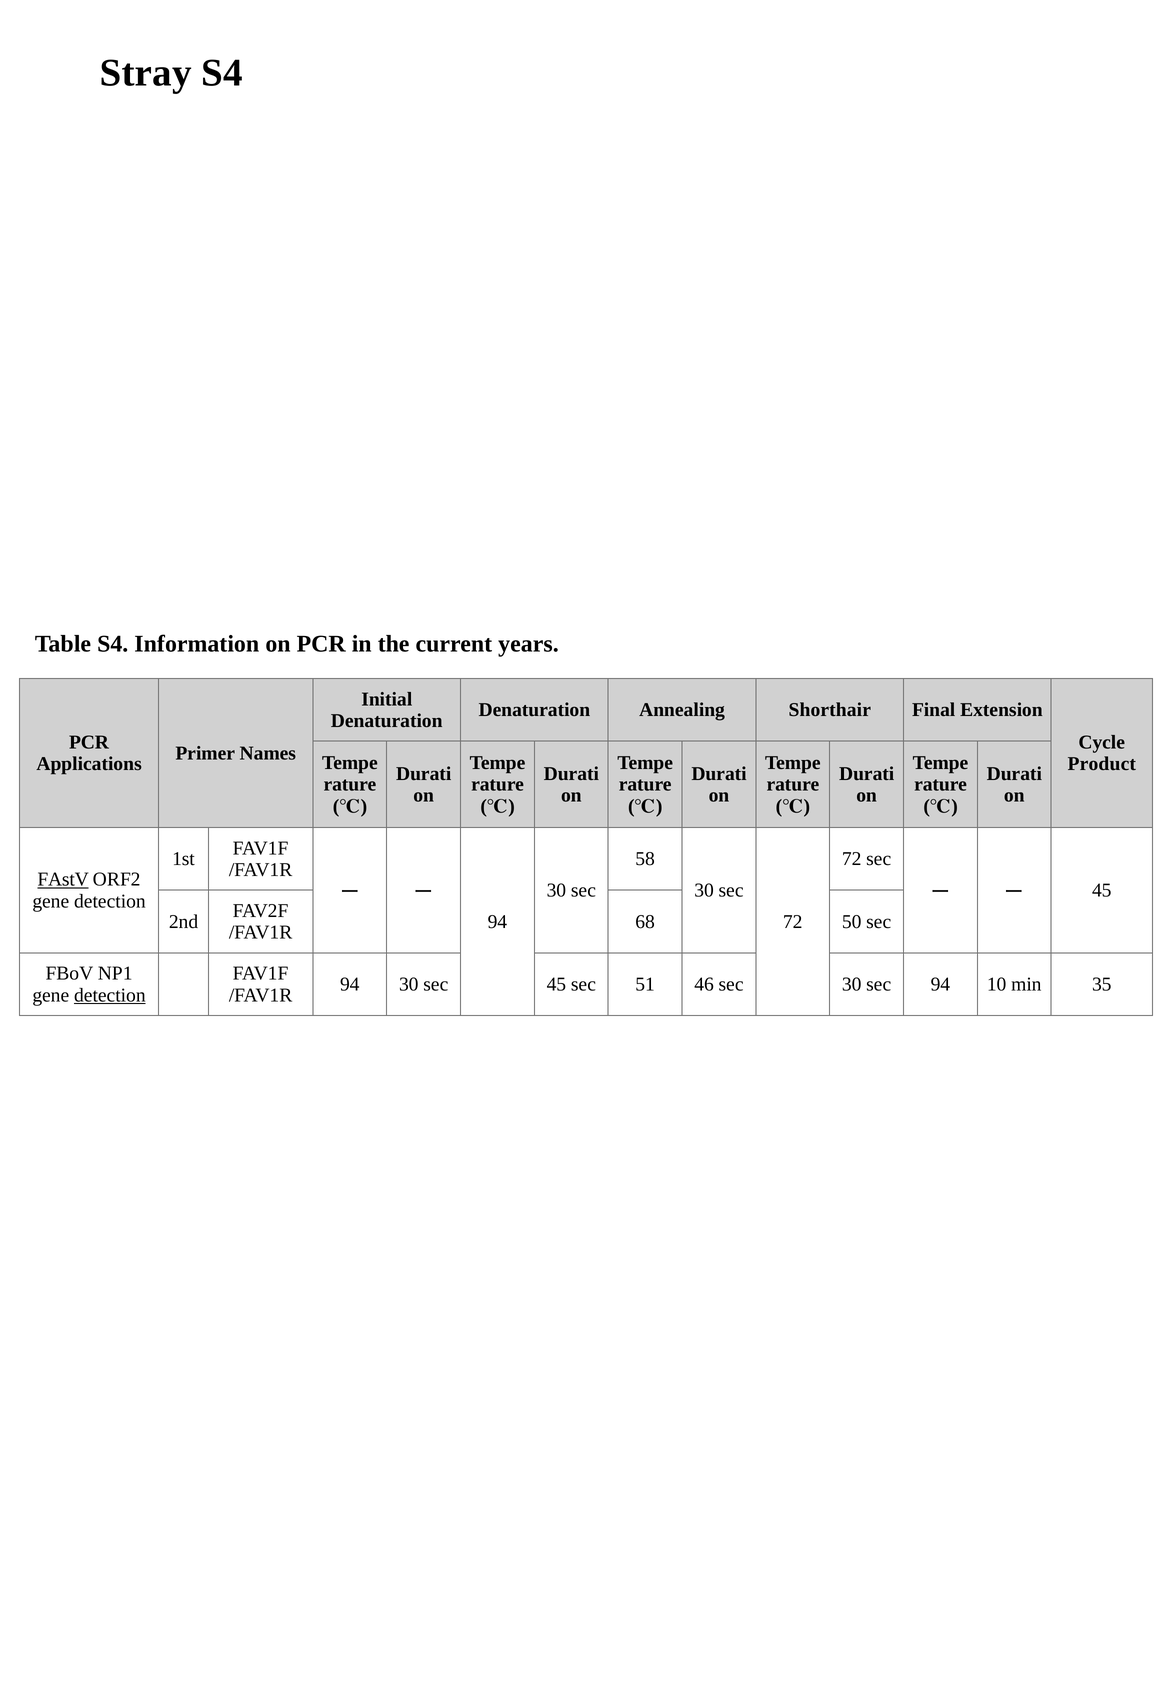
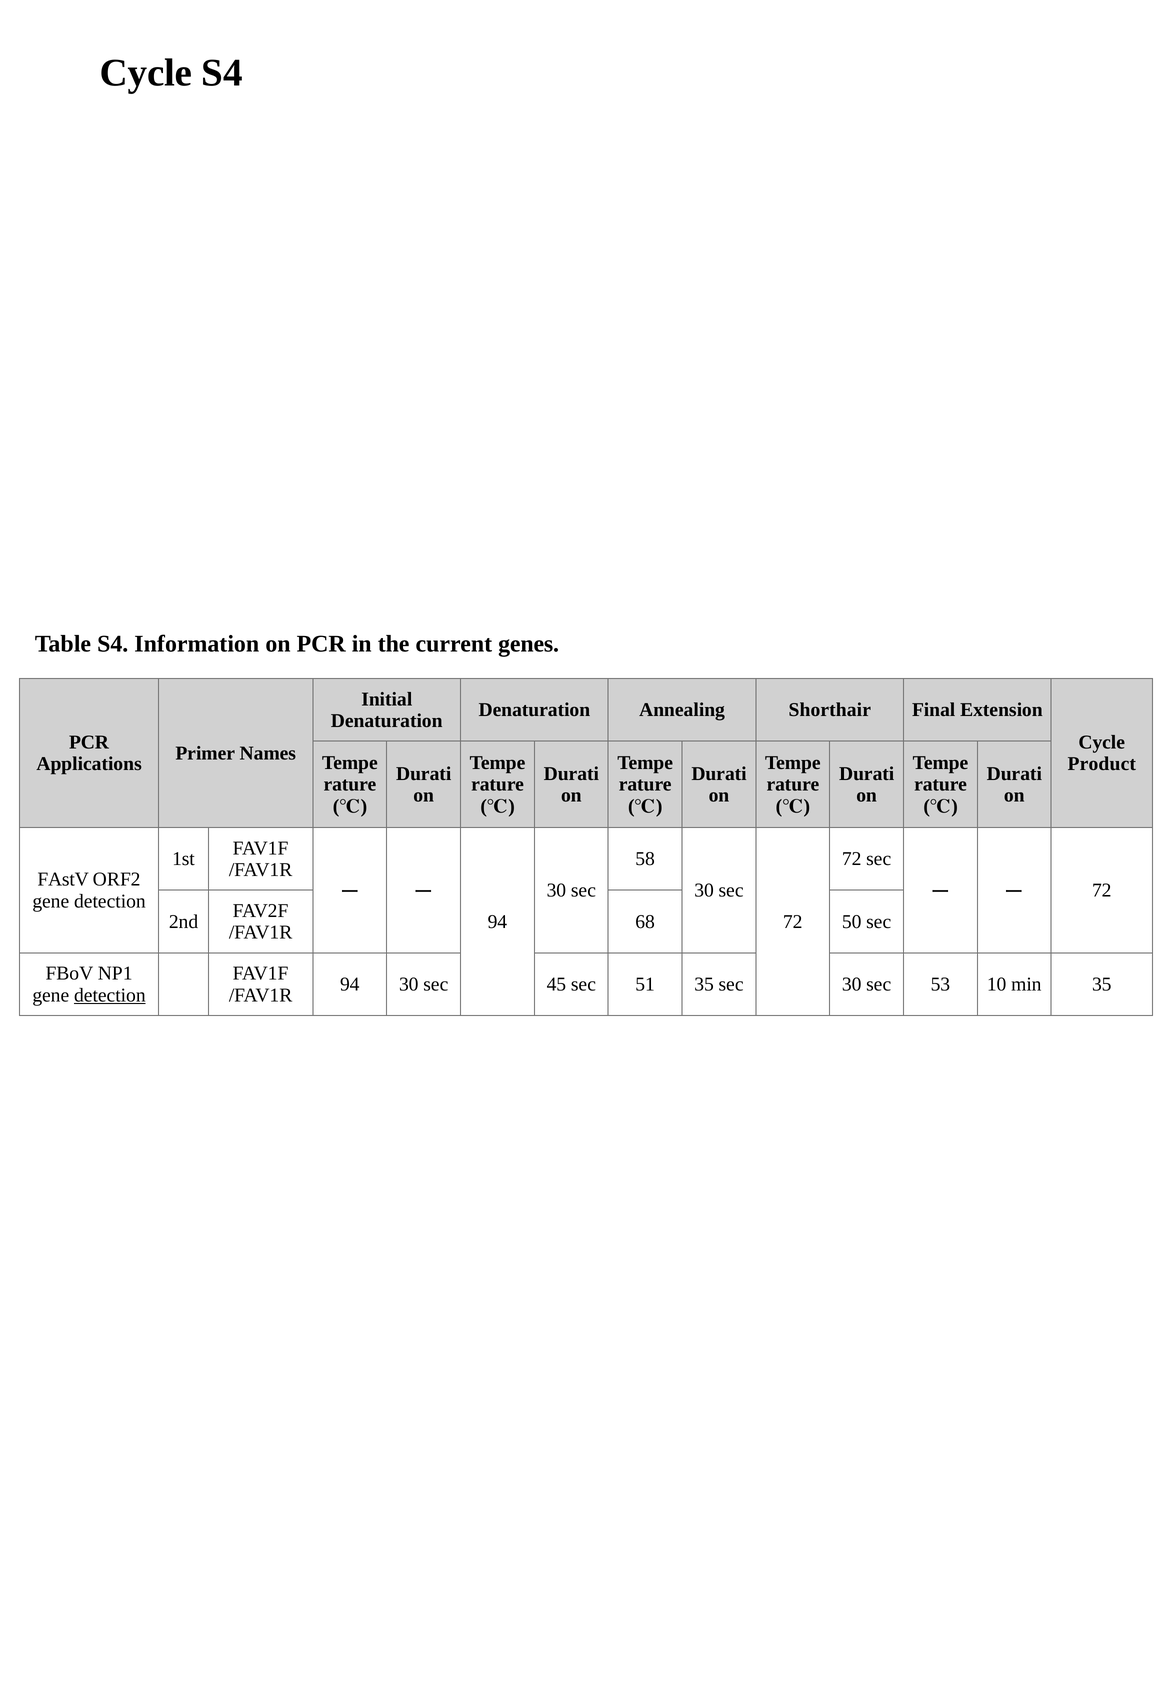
Stray: Stray -> Cycle (146, 73)
years: years -> genes (529, 644)
FAstV underline: present -> none (63, 879)
45: 45 -> 72 (1102, 890)
51 46: 46 -> 35 (704, 984)
sec 94: 94 -> 53 (940, 984)
